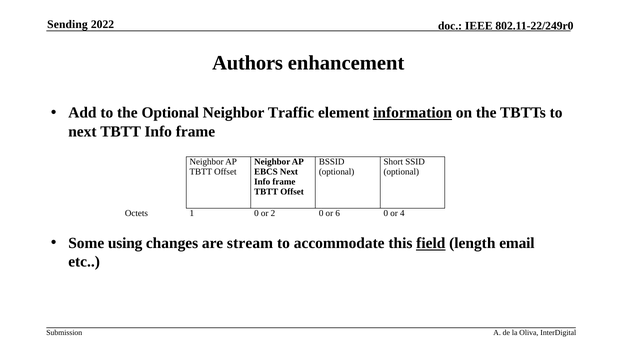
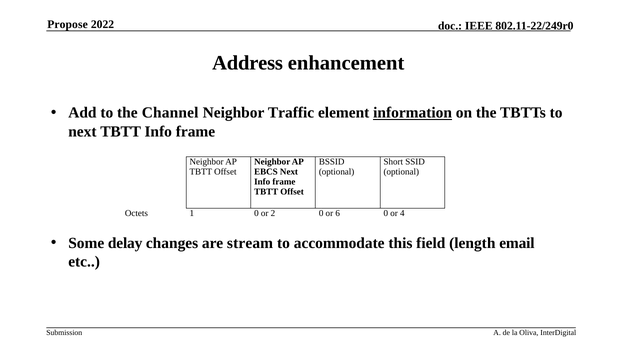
Sending: Sending -> Propose (68, 25)
Authors: Authors -> Address (248, 63)
the Optional: Optional -> Channel (170, 113)
using: using -> delay (125, 243)
field underline: present -> none (431, 243)
